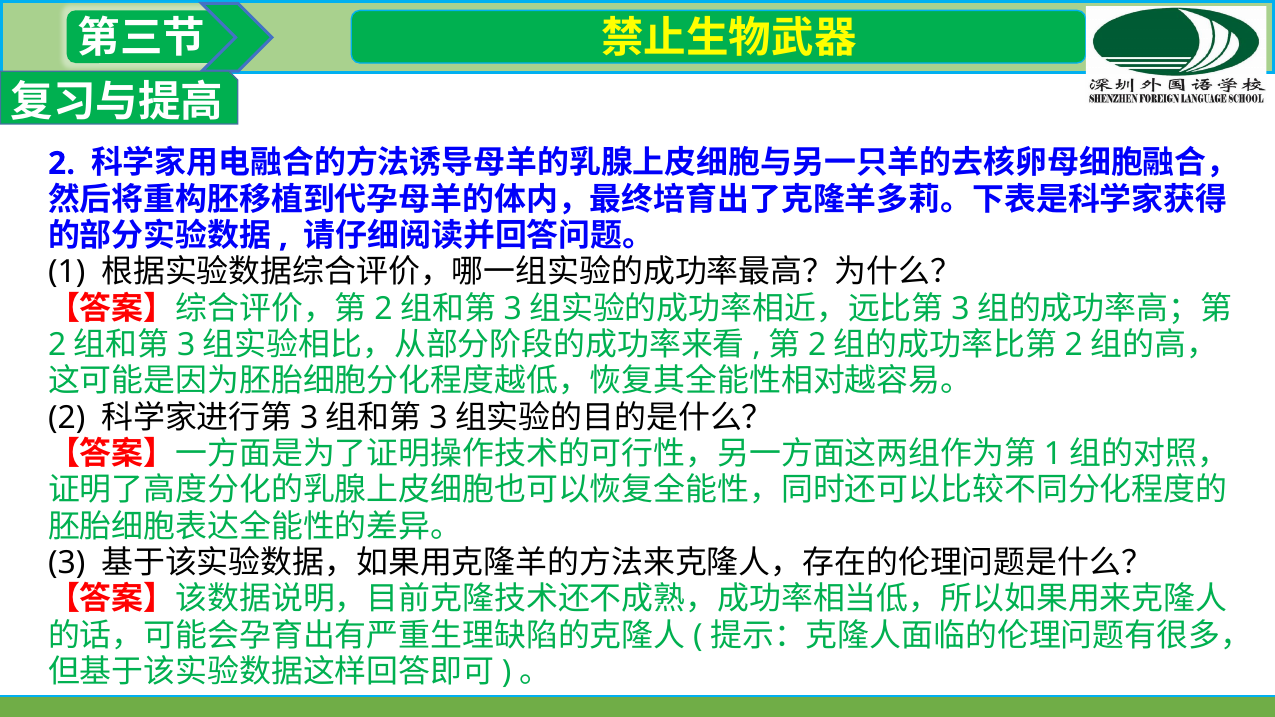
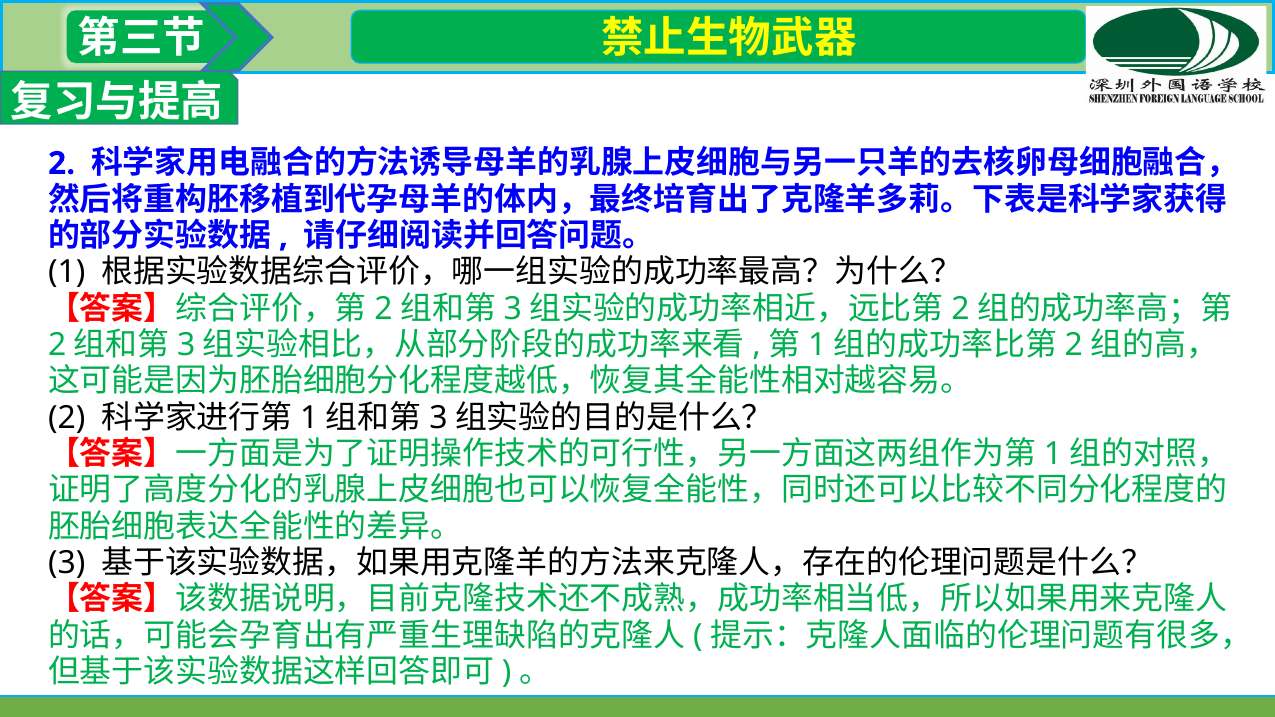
3: 3 -> 2 (961, 309)
2: 2 -> 1 (817, 345)
3: 3 -> 1 (309, 418)
